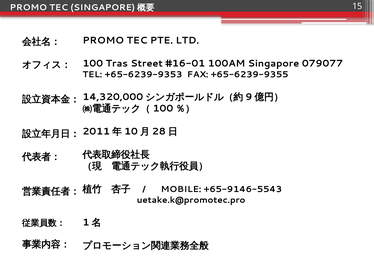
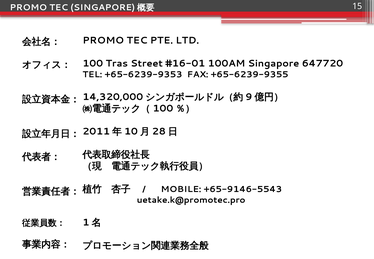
079077: 079077 -> 647720 (323, 64)
